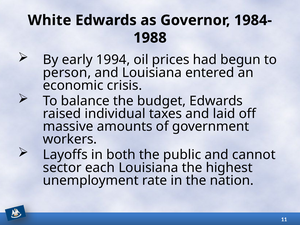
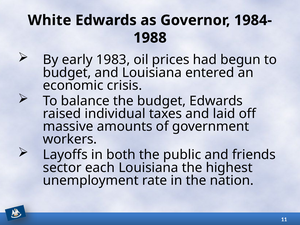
1994: 1994 -> 1983 (113, 60)
person: person -> budget (67, 73)
cannot: cannot -> friends (254, 155)
